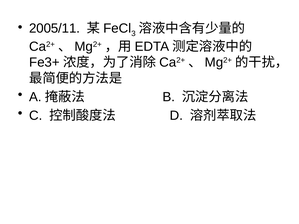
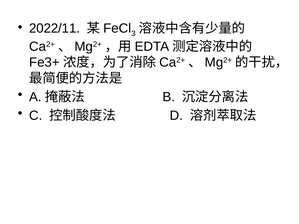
2005/11: 2005/11 -> 2022/11 (55, 28)
